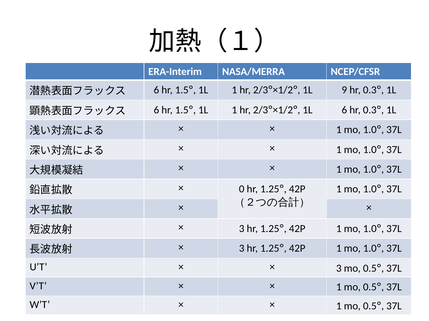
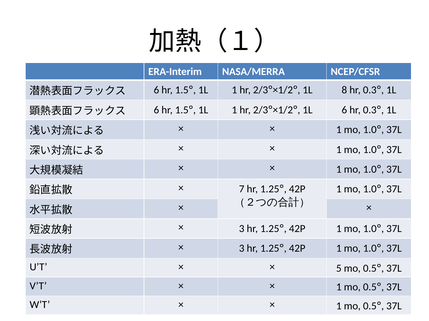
9: 9 -> 8 (344, 90)
0: 0 -> 7 (242, 189)
3: 3 -> 5 (339, 269)
